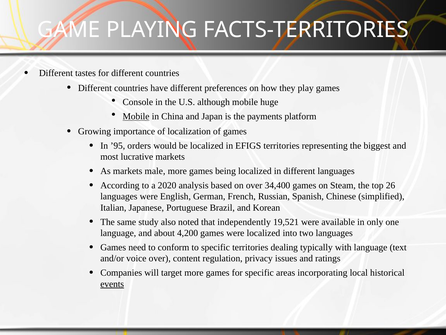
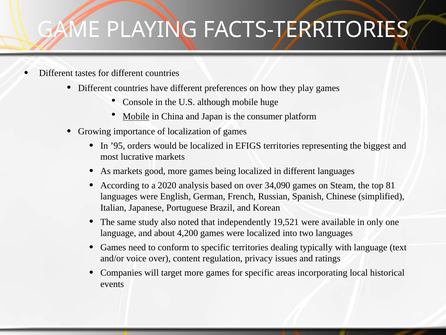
payments: payments -> consumer (265, 116)
male: male -> good (155, 171)
34,400: 34,400 -> 34,090 (277, 185)
26: 26 -> 81 (391, 185)
events underline: present -> none (112, 284)
